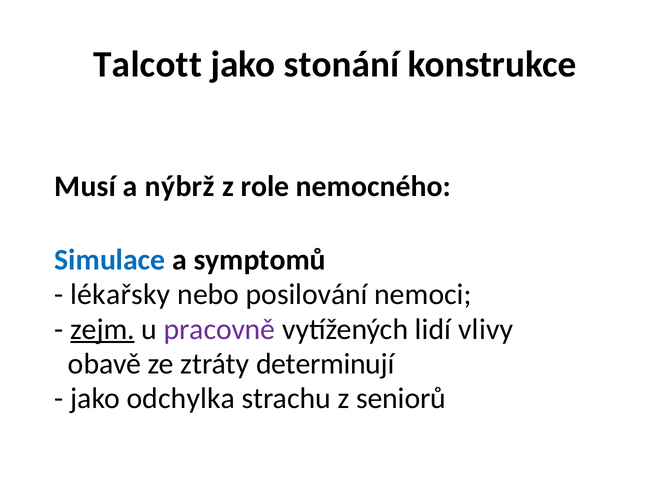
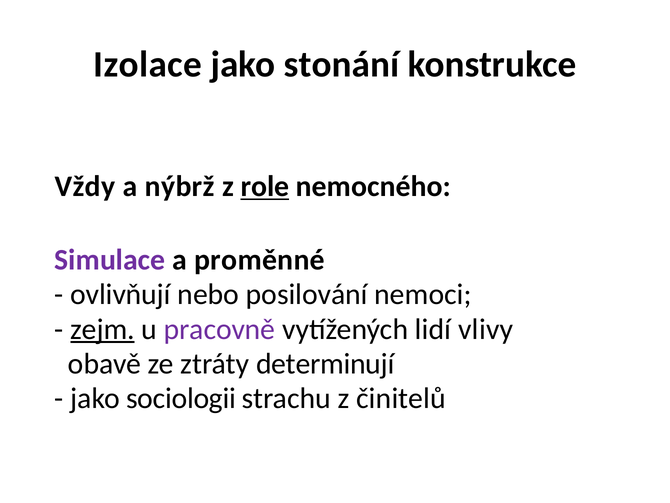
Talcott: Talcott -> Izolace (148, 65)
Musí: Musí -> Vždy (85, 186)
role underline: none -> present (265, 186)
Simulace colour: blue -> purple (110, 260)
symptomů: symptomů -> proměnné (260, 260)
lékařsky: lékařsky -> ovlivňují (120, 294)
odchylka: odchylka -> sociologii (181, 398)
seniorů: seniorů -> činitelů (401, 398)
